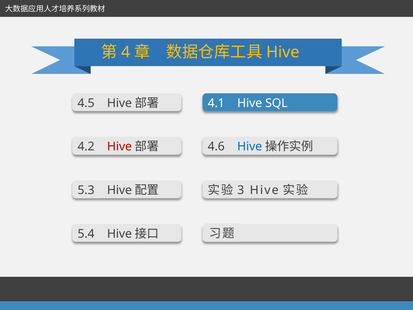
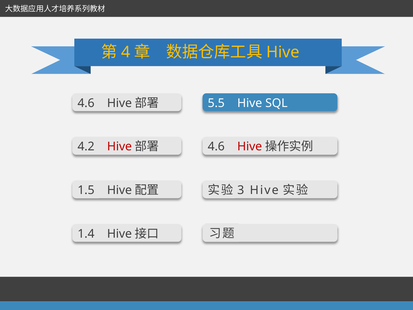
4.5: 4.5 -> 4.6 (86, 103)
4.1: 4.1 -> 5.5 (216, 103)
Hive colour: blue -> red (250, 147)
5.3: 5.3 -> 1.5 (86, 190)
5.4: 5.4 -> 1.4 (86, 234)
